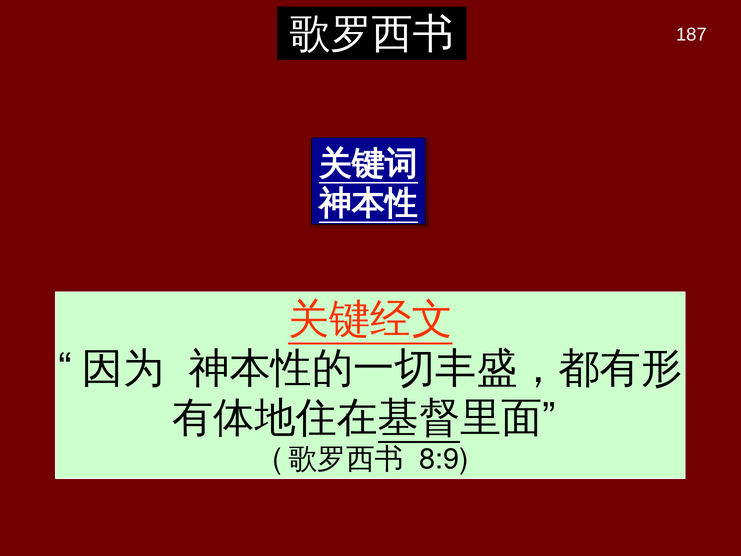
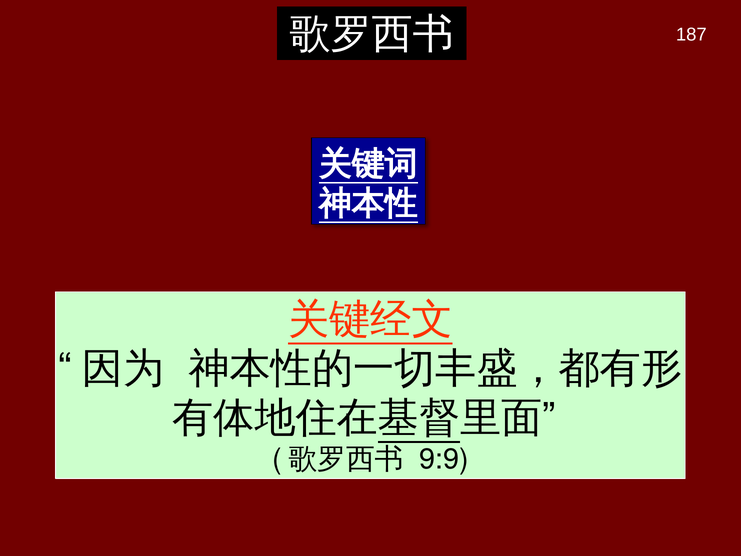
8:9: 8:9 -> 9:9 (444, 459)
